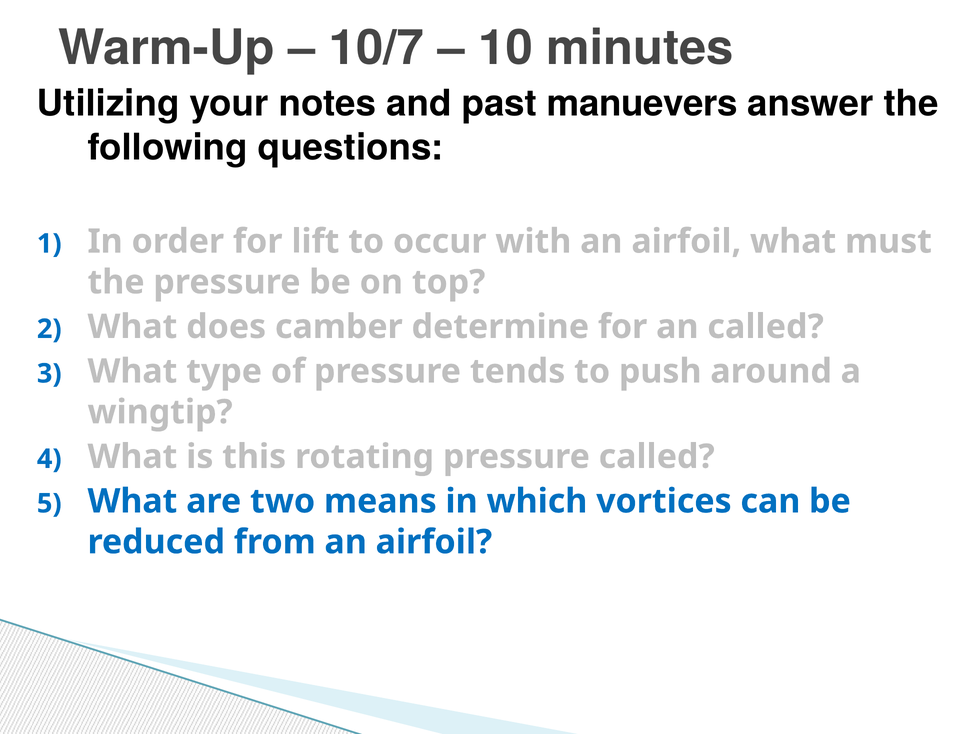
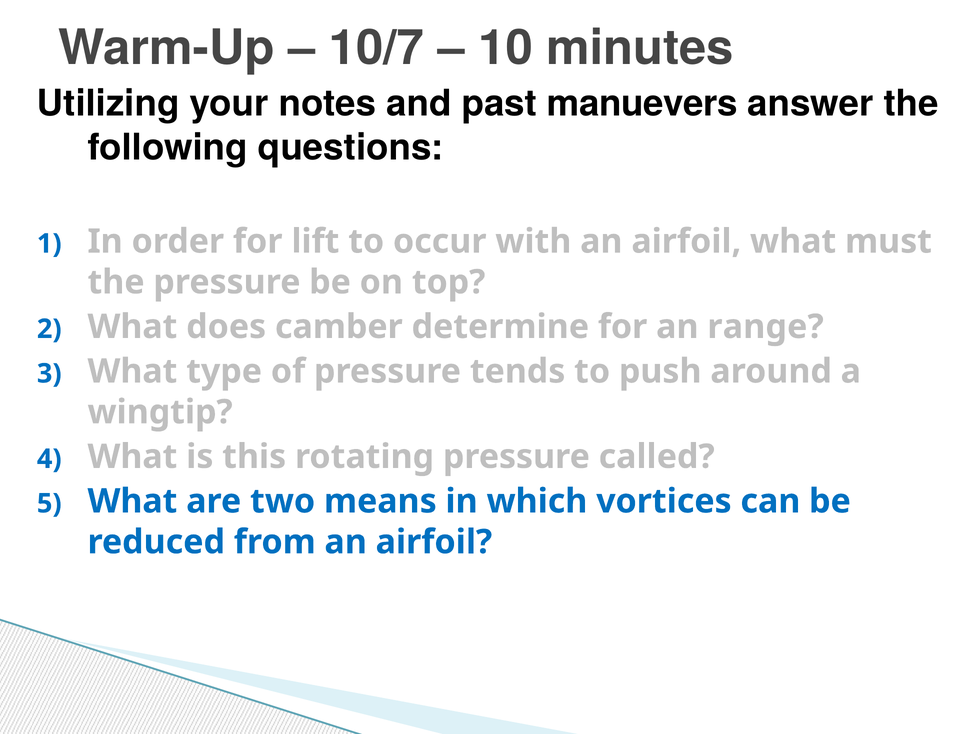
an called: called -> range (766, 327)
